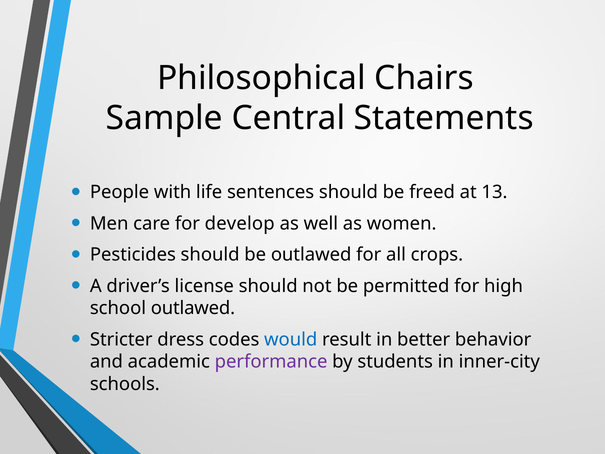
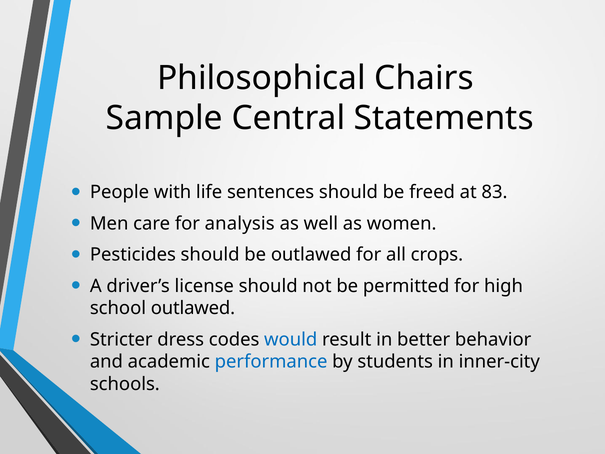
13: 13 -> 83 (495, 192)
develop: develop -> analysis (240, 223)
performance colour: purple -> blue (271, 362)
